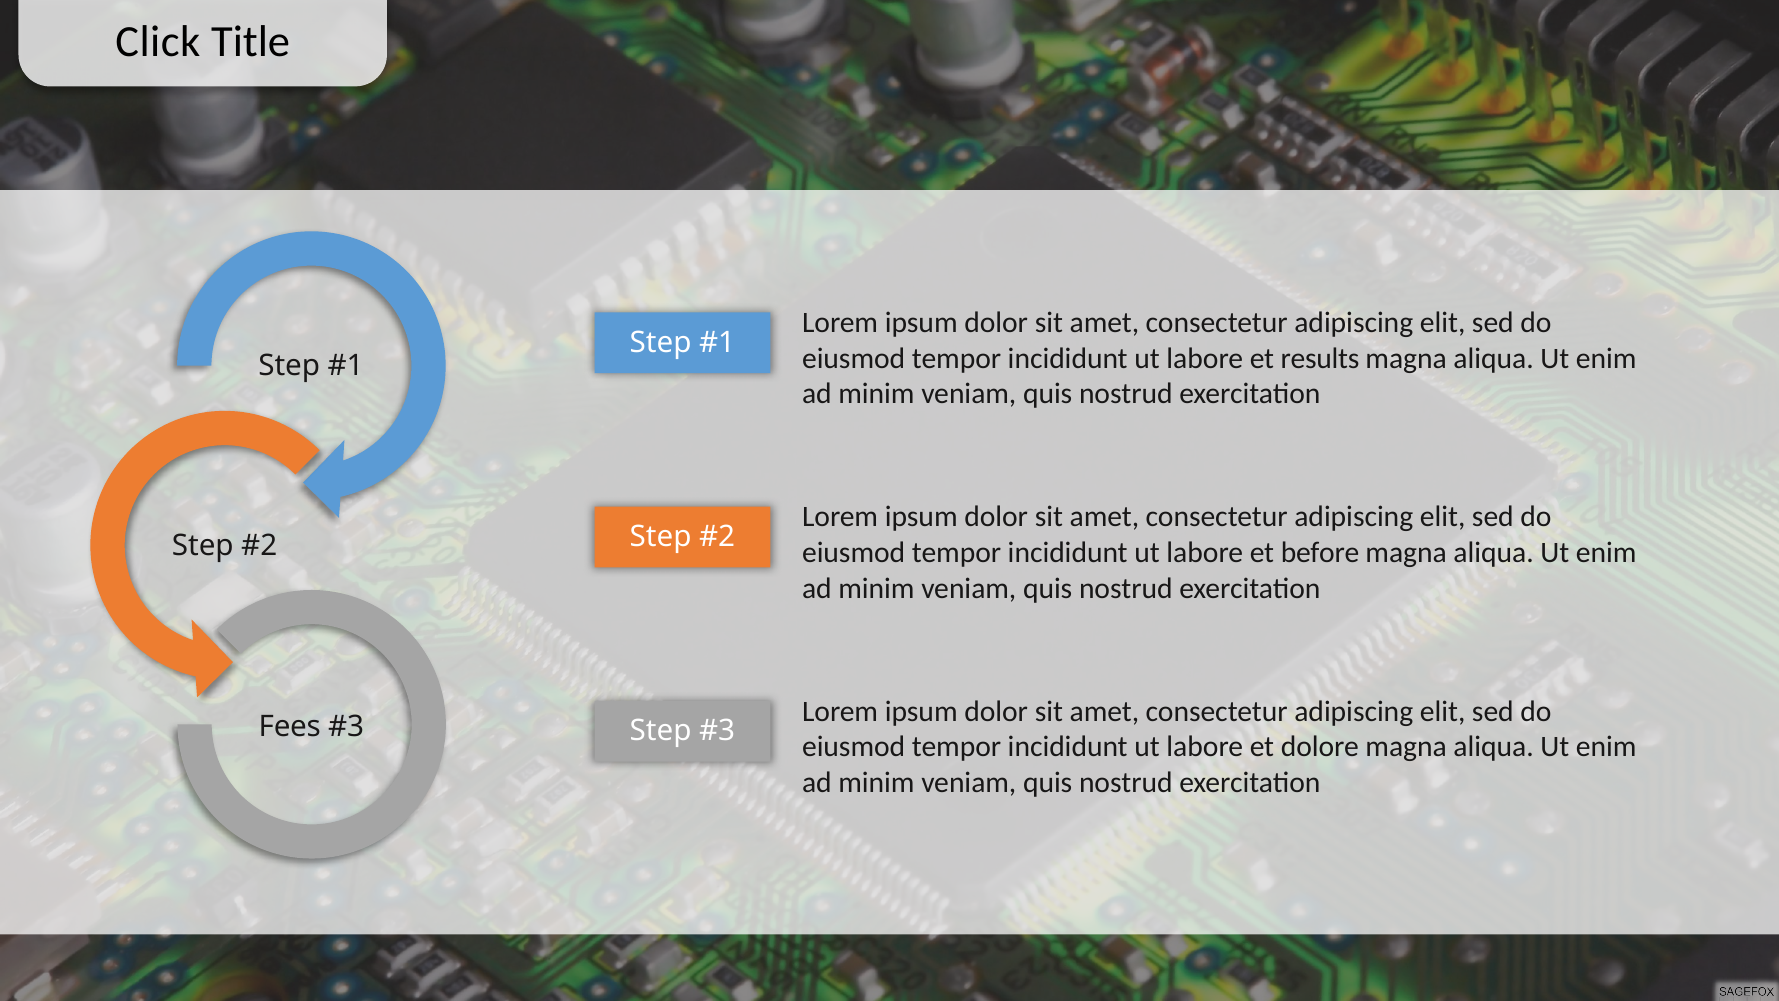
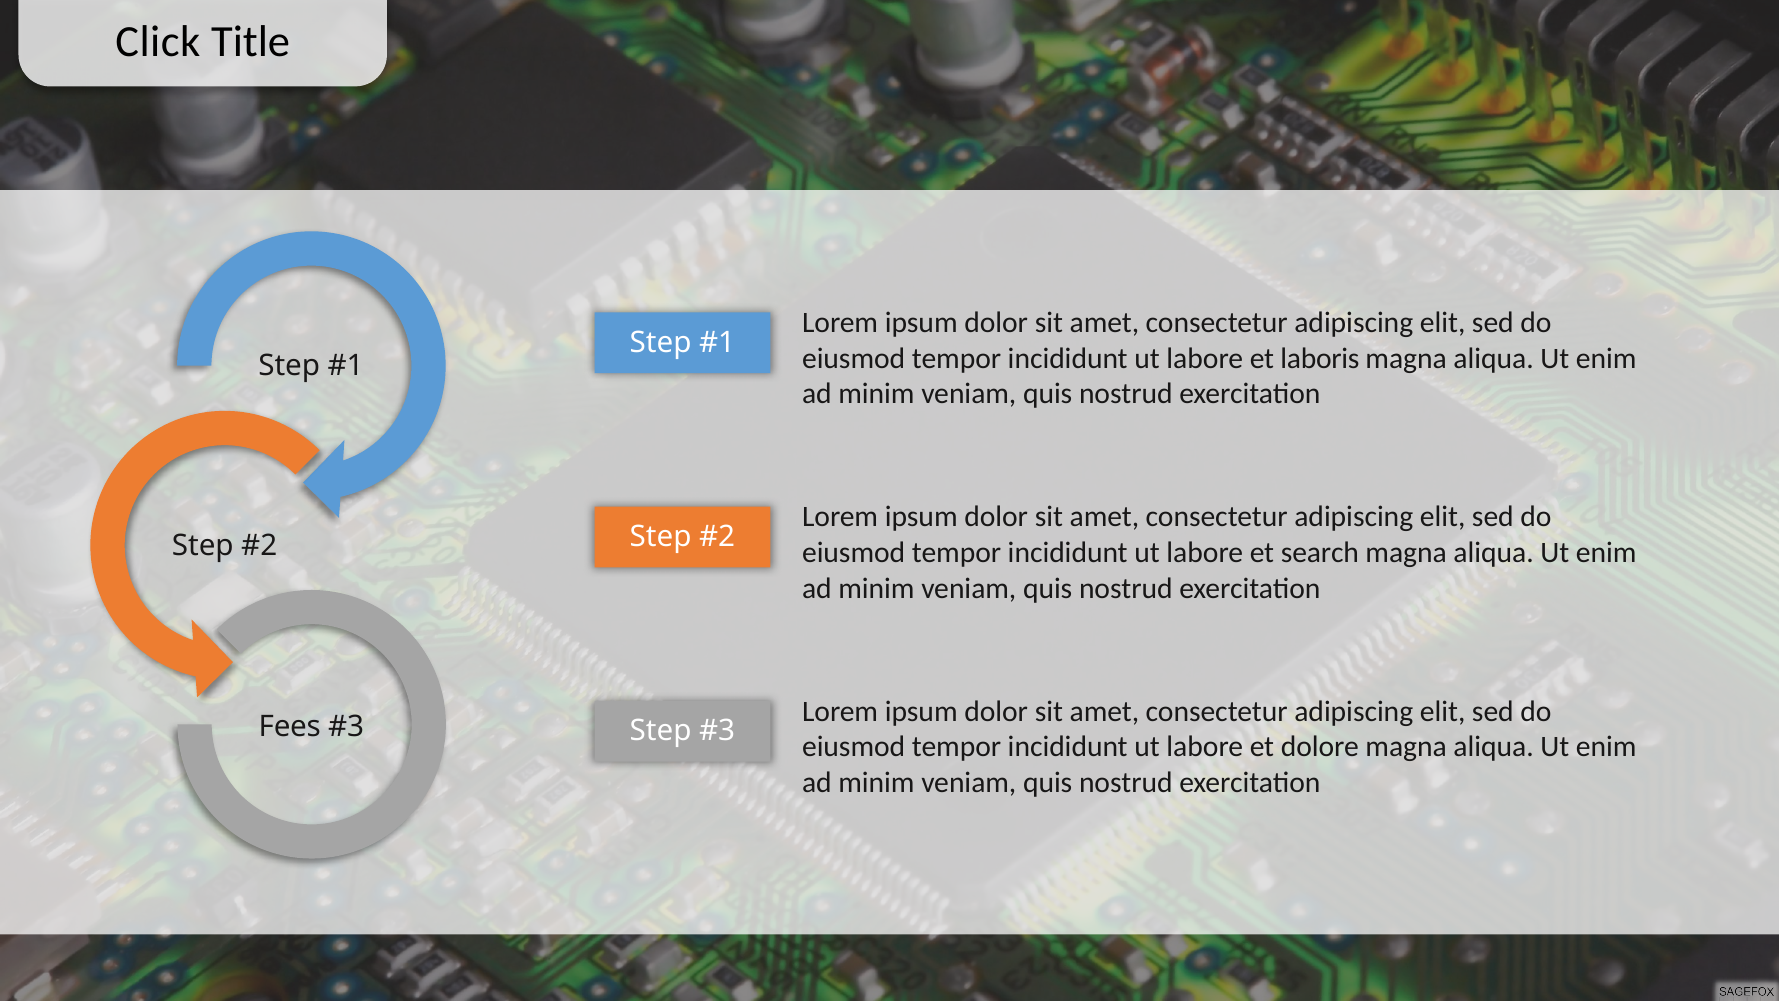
results: results -> laboris (1320, 358)
before: before -> search (1320, 553)
